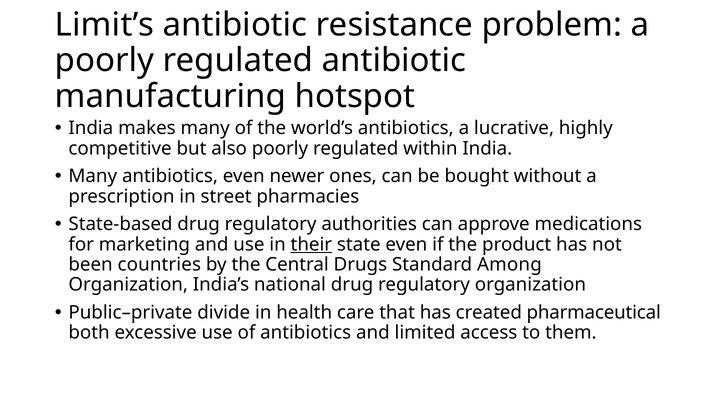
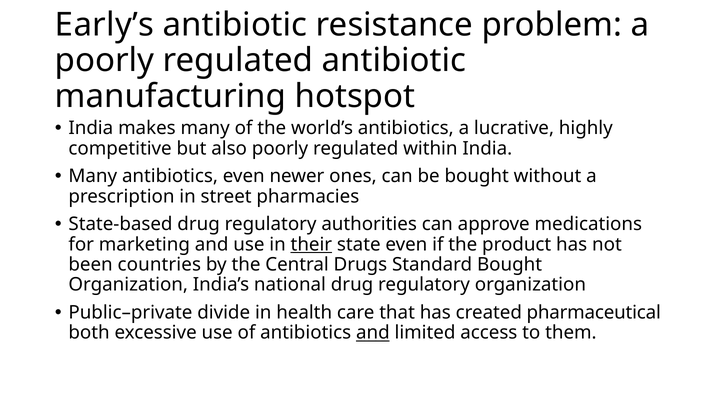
Limit’s: Limit’s -> Early’s (104, 25)
Standard Among: Among -> Bought (510, 265)
and underline: none -> present (373, 333)
